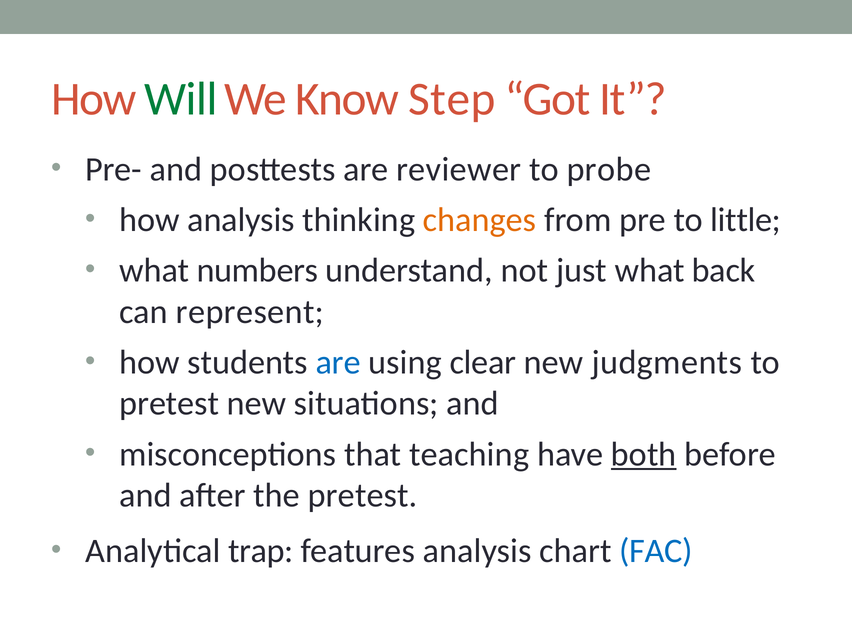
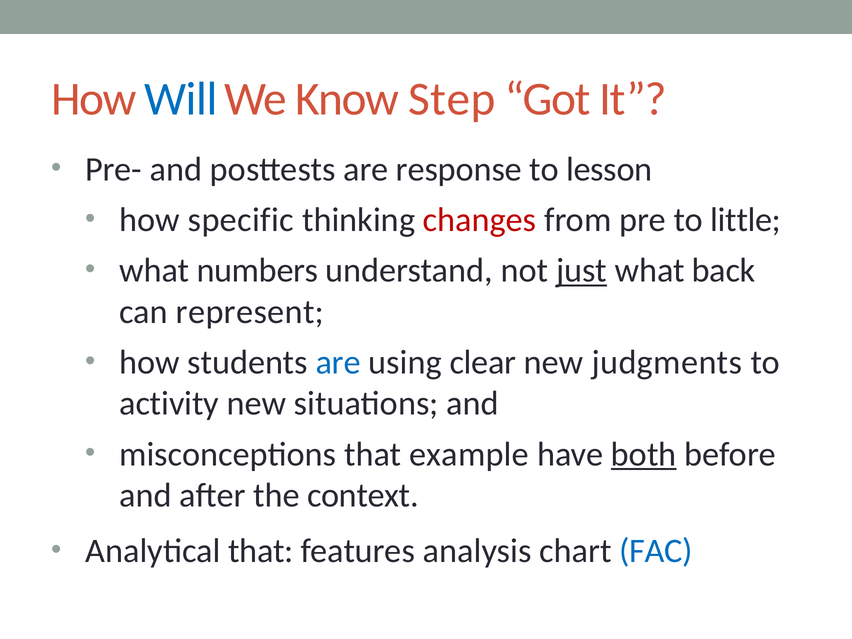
Will colour: green -> blue (181, 99)
reviewer: reviewer -> response (459, 169)
probe: probe -> lesson (609, 169)
how analysis: analysis -> specific (241, 220)
changes colour: orange -> red (480, 220)
just underline: none -> present (581, 271)
pretest: pretest -> activity (169, 404)
teaching: teaching -> example (469, 454)
the pretest: pretest -> context (363, 495)
Analytical trap: trap -> that (261, 551)
